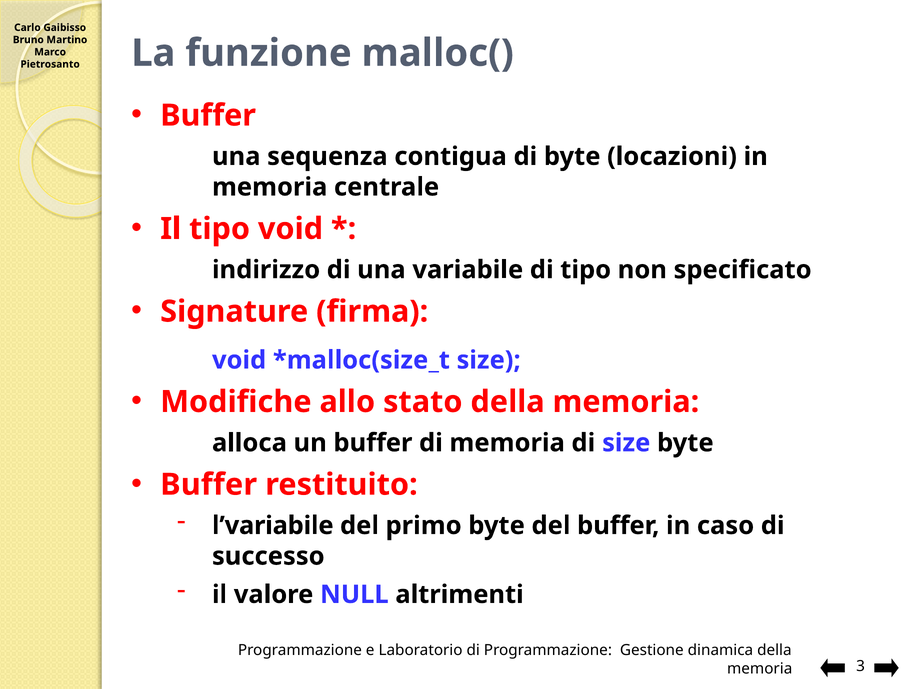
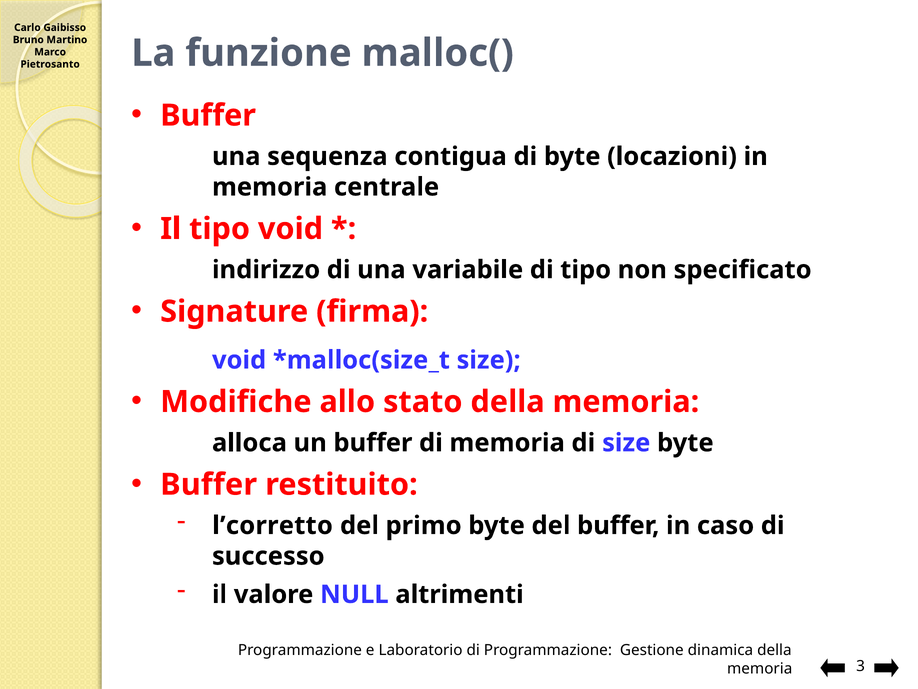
l’variabile: l’variabile -> l’corretto (273, 525)
